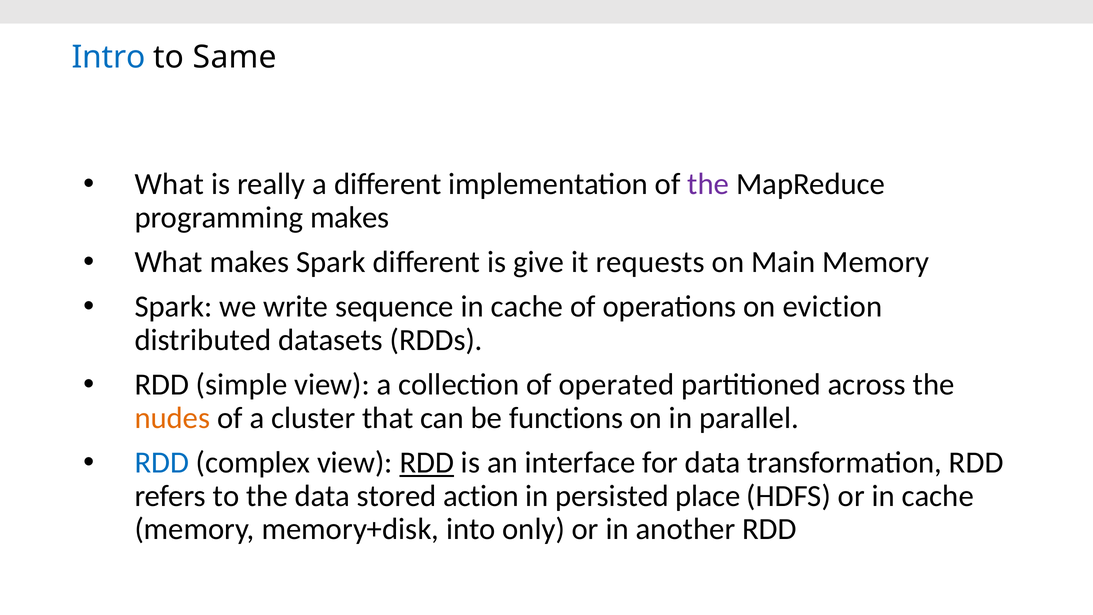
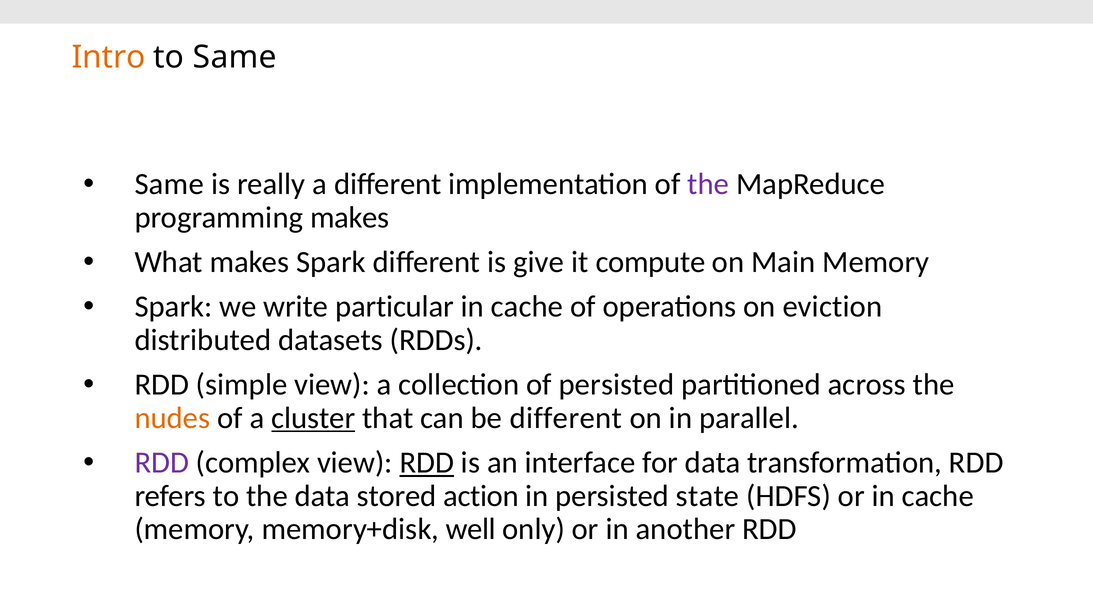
Intro colour: blue -> orange (108, 57)
What: What -> Same (169, 184)
requests: requests -> compute (650, 262)
sequence: sequence -> particular (394, 307)
of operated: operated -> persisted (616, 385)
cluster underline: none -> present (313, 418)
be functions: functions -> different (566, 418)
RDD colour: blue -> purple (162, 462)
place: place -> state (708, 496)
into: into -> well (471, 529)
